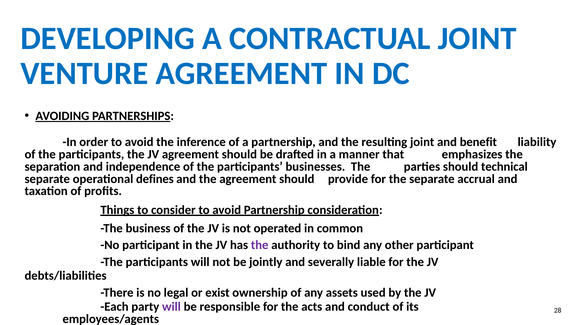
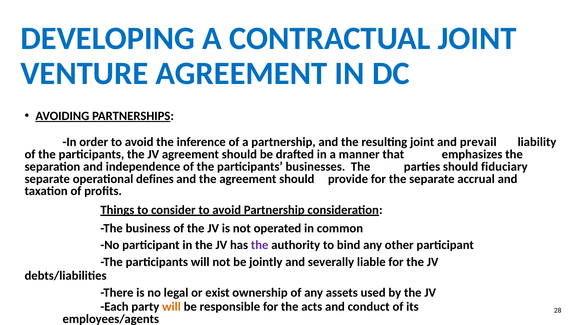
benefit: benefit -> prevail (478, 142)
technical: technical -> fiduciary (504, 167)
will colour: purple -> orange (171, 307)
